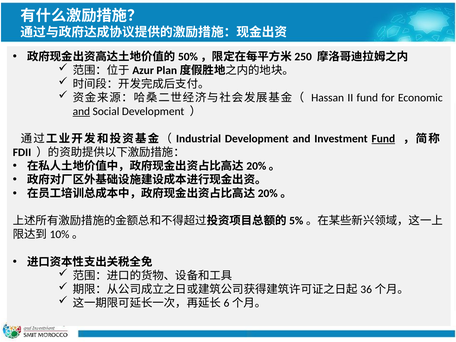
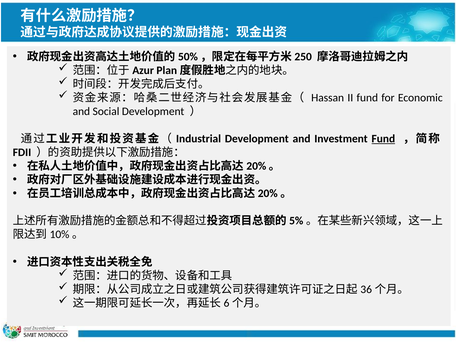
and underline: present -> none (81, 111)
